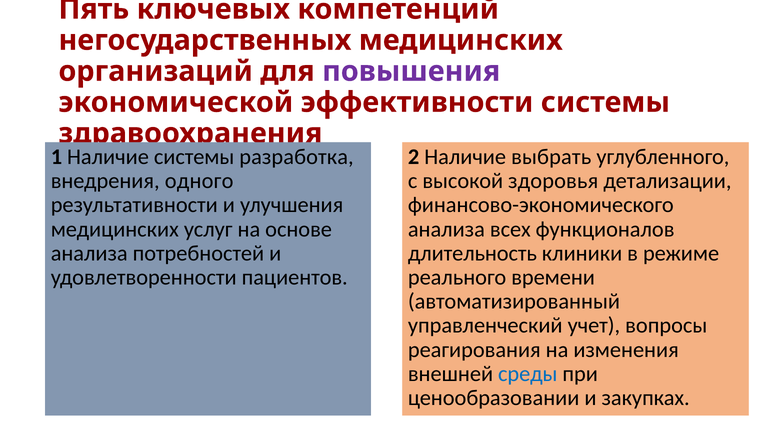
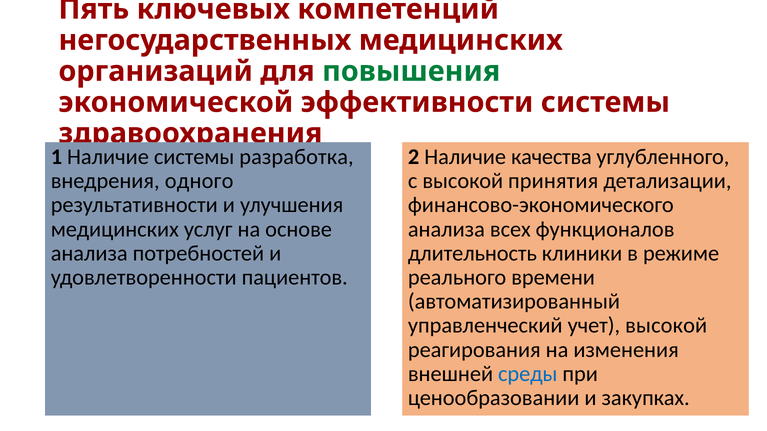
повышения colour: purple -> green (411, 71)
выбрать: выбрать -> качества (551, 157)
здоровья: здоровья -> принятия (553, 181)
учет вопросы: вопросы -> высокой (666, 326)
